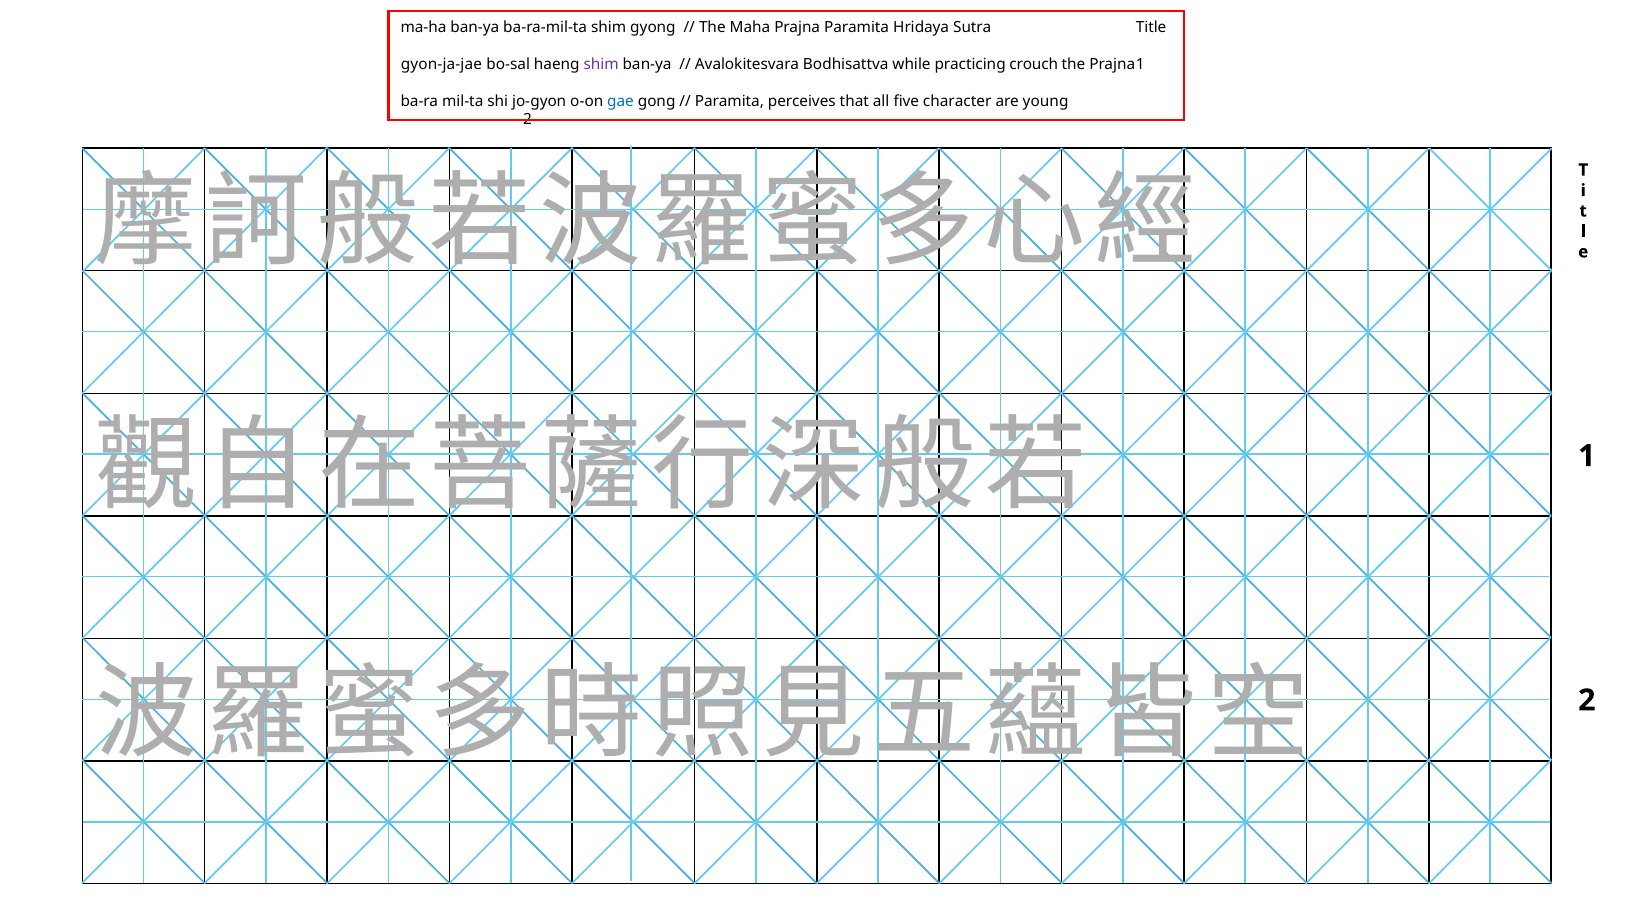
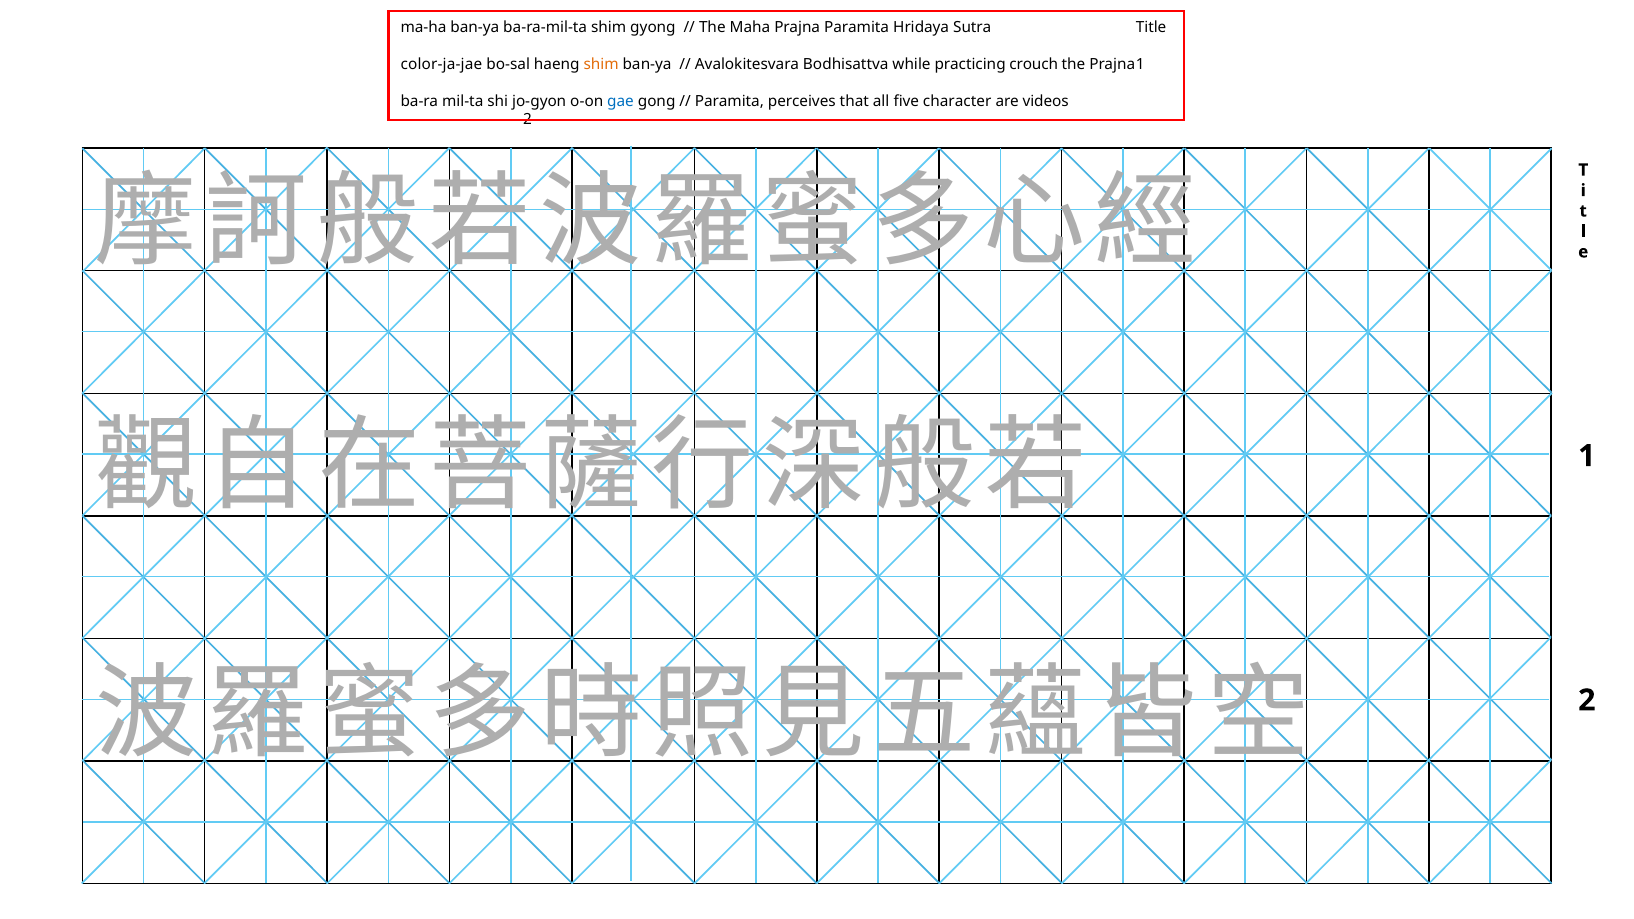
gyon-ja-jae: gyon-ja-jae -> color-ja-jae (441, 64)
shim colour: purple -> orange (601, 64)
young: young -> videos (1046, 101)
